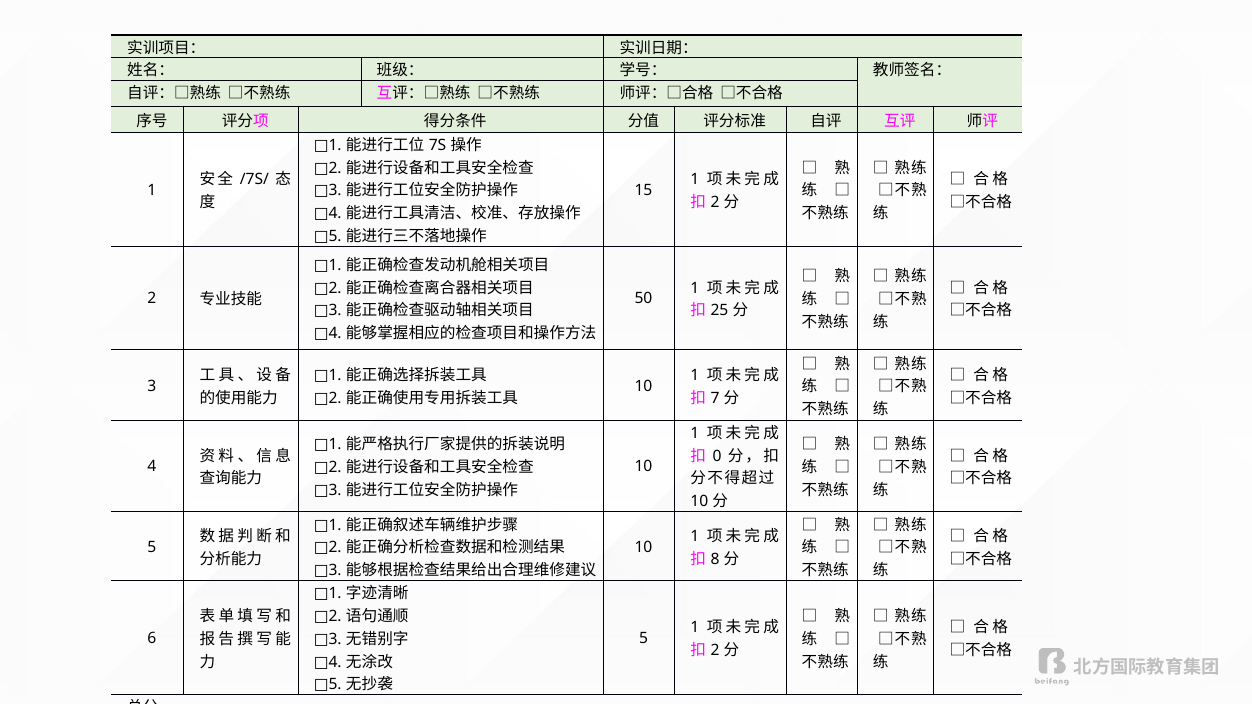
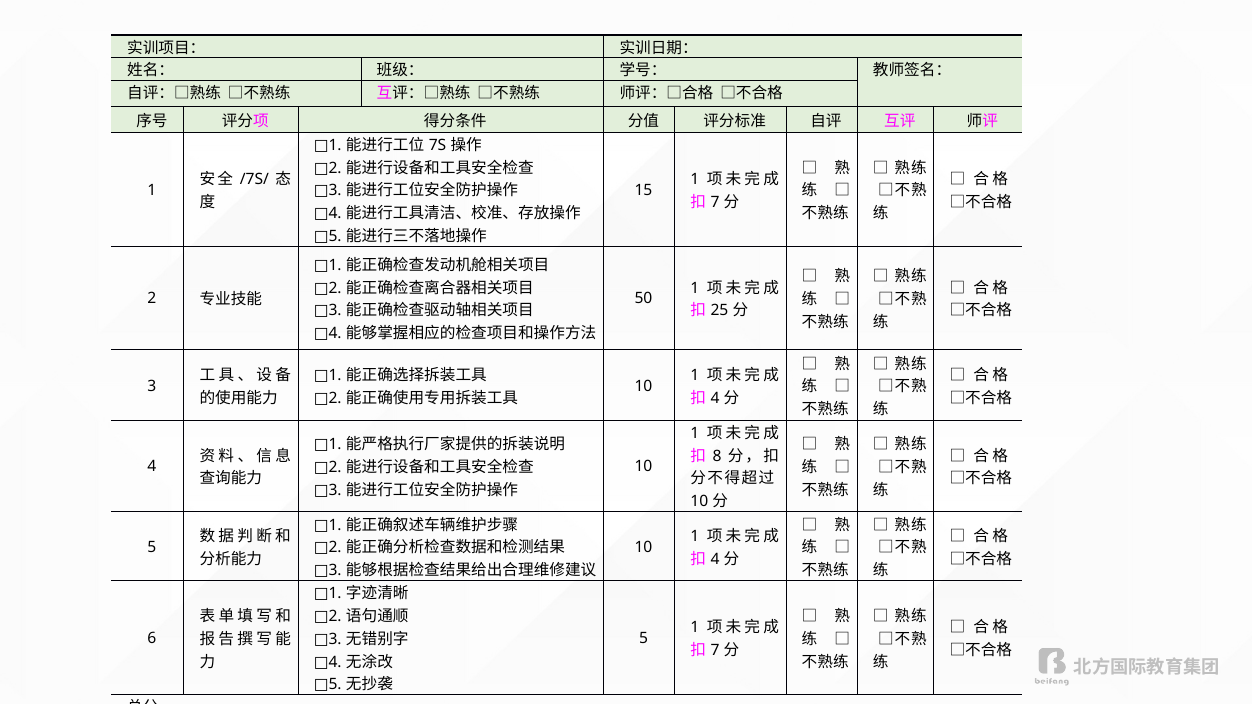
2: 2 -> 7 (715, 202)
7: 7 -> 4 (715, 398)
0: 0 -> 8 (717, 456)
8: 8 -> 4 (715, 559)
2: 2 -> 7 (715, 651)
